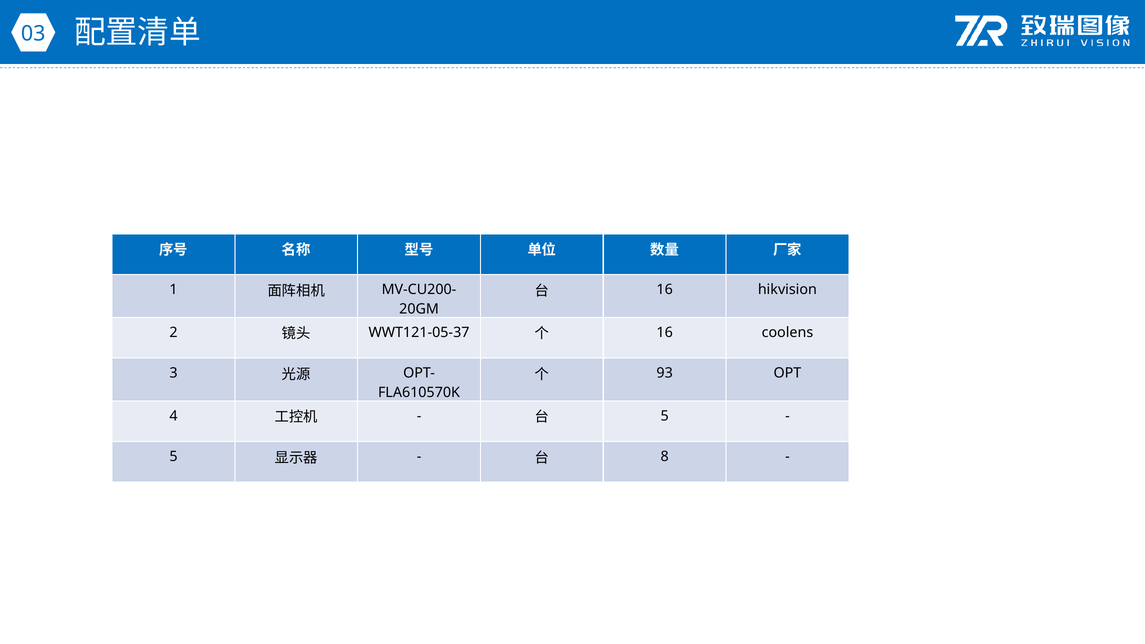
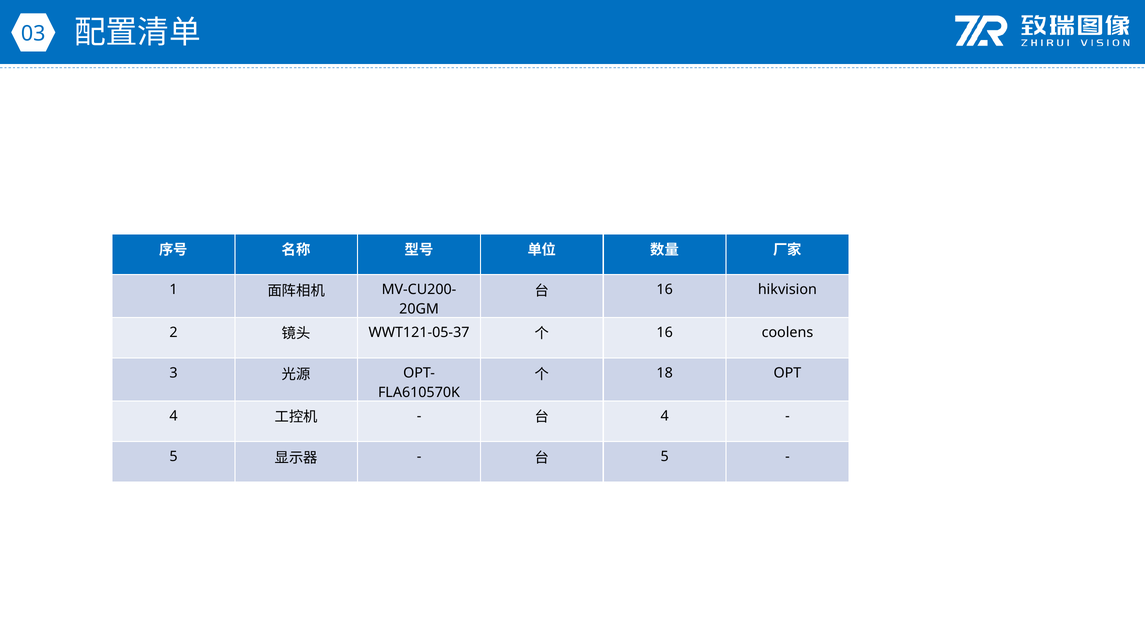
93: 93 -> 18 (665, 373)
5: 5 -> 4 (665, 416)
8: 8 -> 5 (665, 457)
